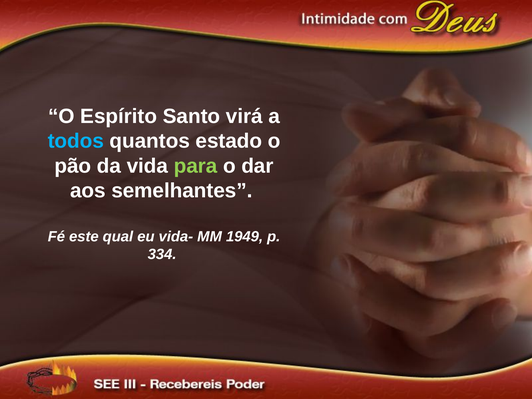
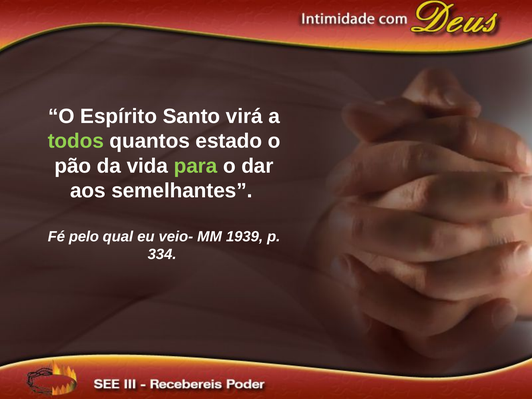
todos colour: light blue -> light green (76, 141)
este: este -> pelo (84, 236)
vida-: vida- -> veio- (176, 236)
1949: 1949 -> 1939 (245, 236)
